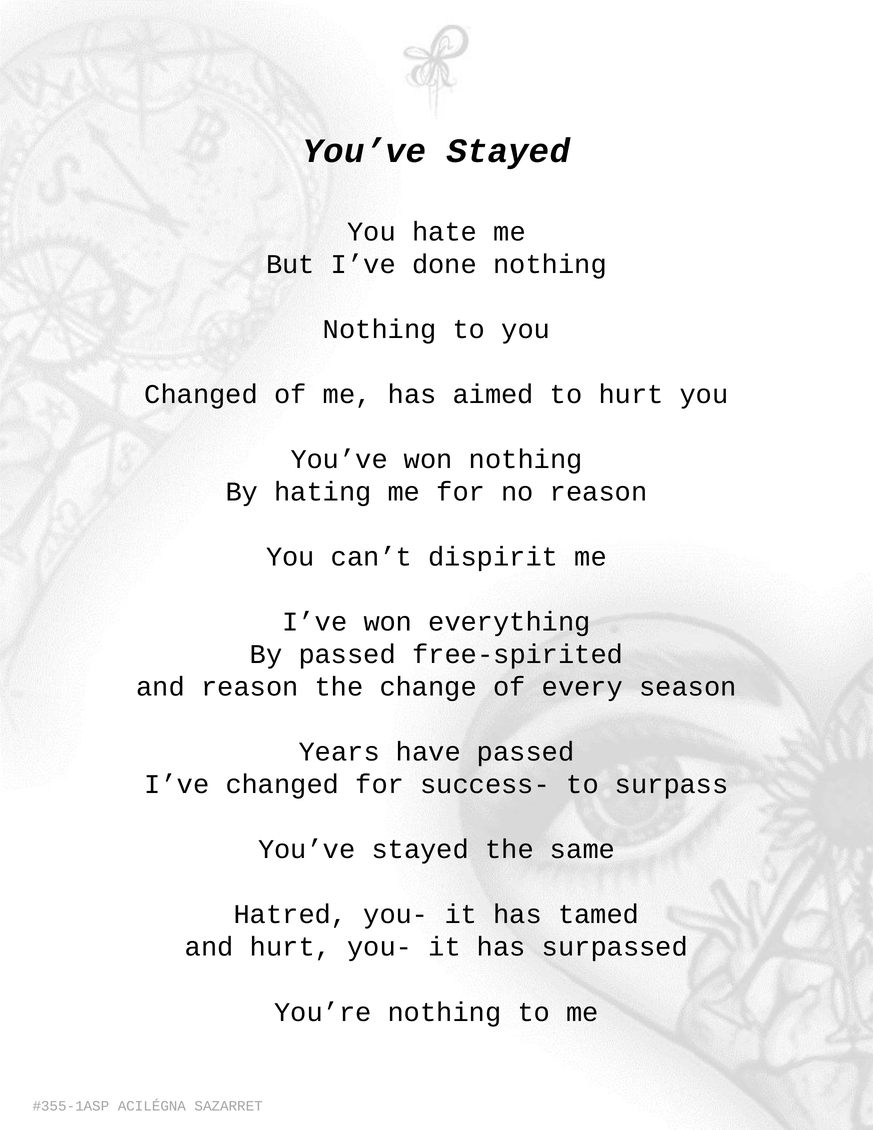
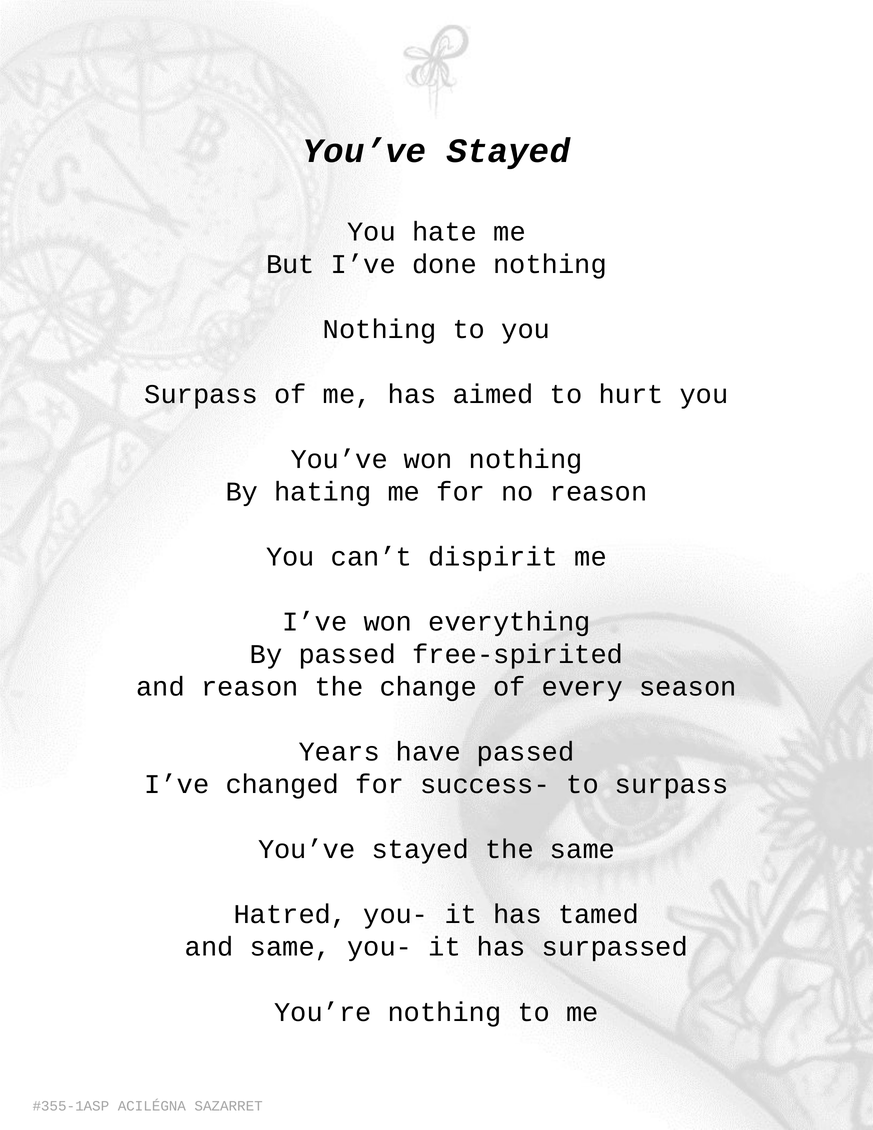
Changed: Changed -> Surpass (201, 394)
and hurt: hurt -> same (290, 947)
